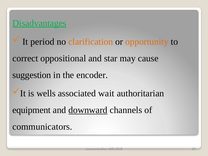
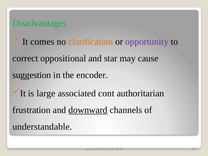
Disadvantages underline: present -> none (39, 23)
period: period -> comes (42, 42)
opportunity colour: orange -> purple (147, 42)
wells: wells -> large (46, 93)
wait: wait -> cont (106, 93)
equipment: equipment -> frustration (31, 110)
communicators: communicators -> understandable (42, 127)
